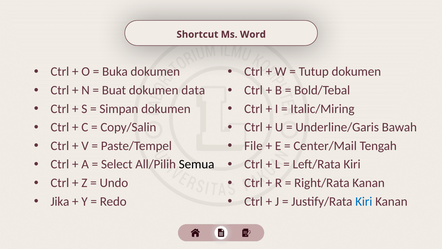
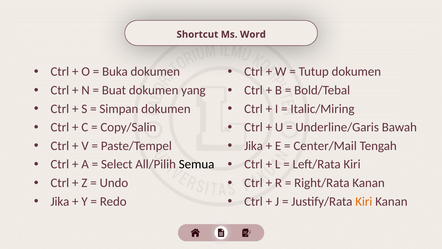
data: data -> yang (193, 90)
File: File -> Jika (254, 146)
Kiri colour: blue -> orange (364, 201)
